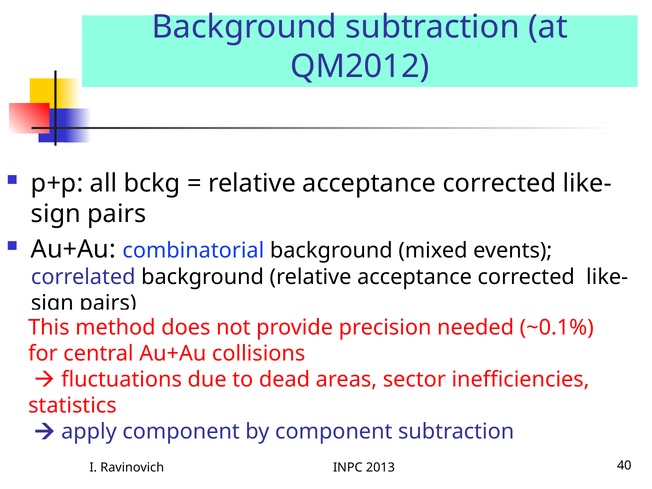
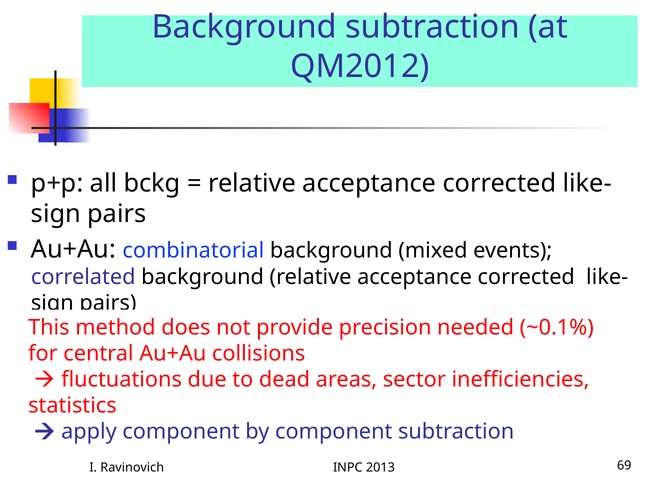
40: 40 -> 69 (624, 466)
